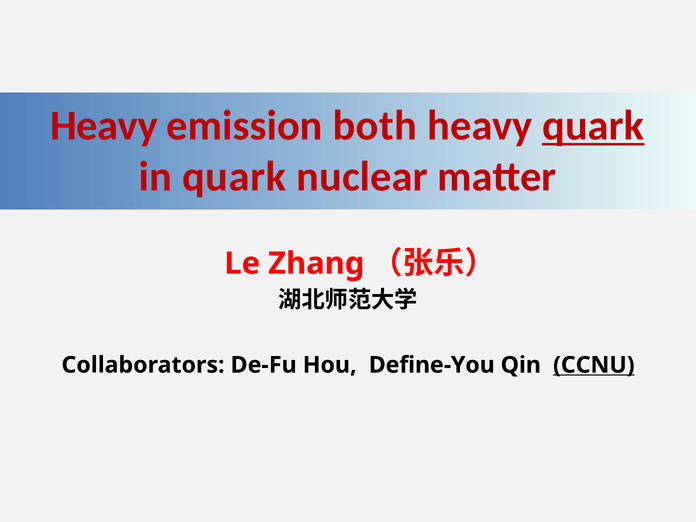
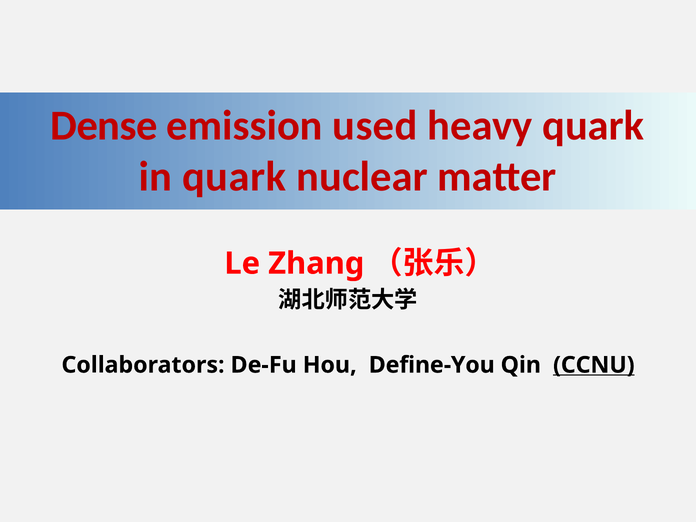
Heavy: Heavy -> Dense (104, 126)
both: both -> used (375, 126)
quark underline: present -> none (593, 126)
